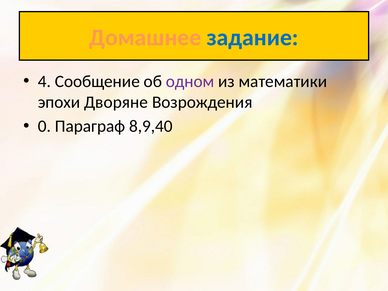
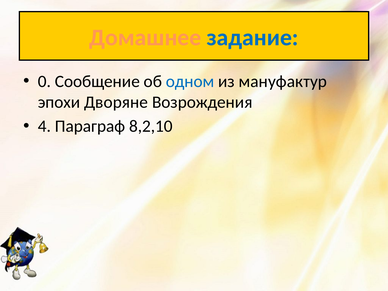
4: 4 -> 0 (44, 81)
одном colour: purple -> blue (190, 81)
математики: математики -> мануфактур (283, 81)
0: 0 -> 4 (44, 126)
8,9,40: 8,9,40 -> 8,2,10 (151, 126)
